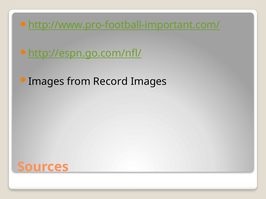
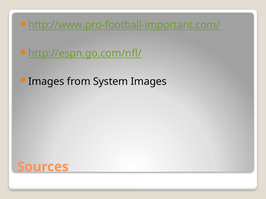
Record: Record -> System (111, 82)
